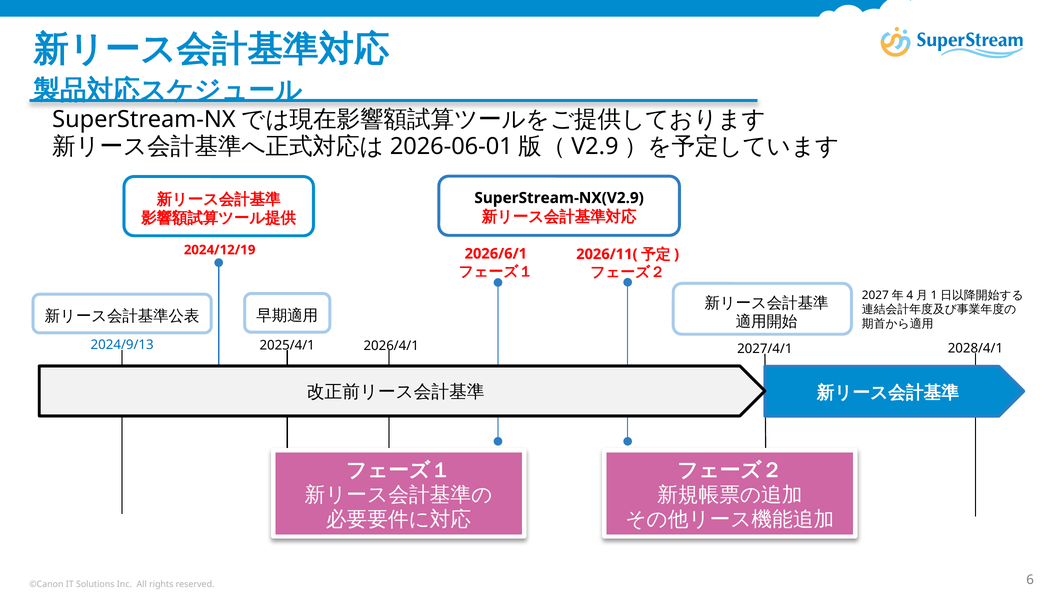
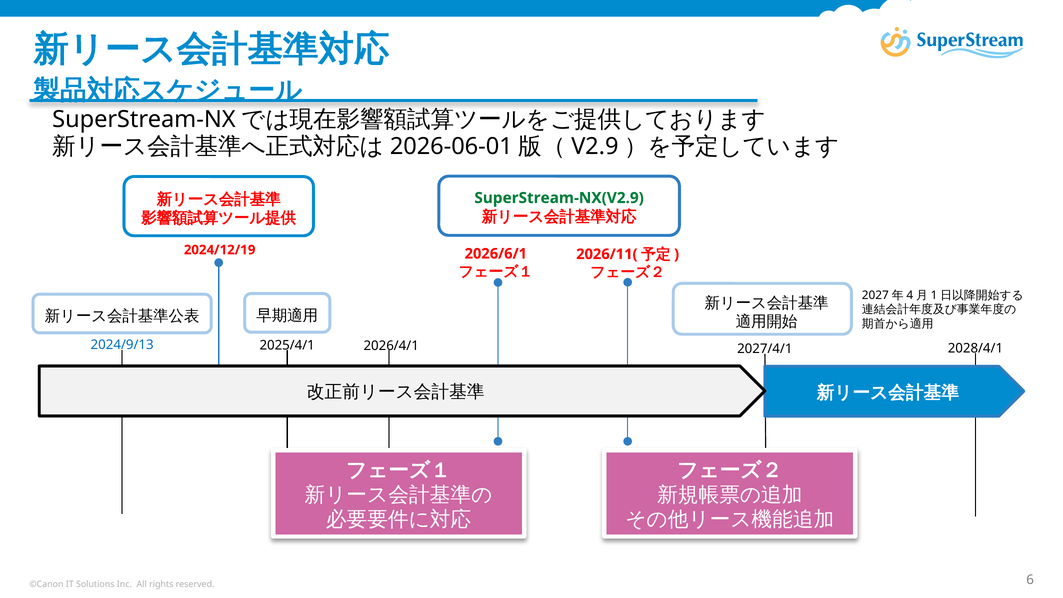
SuperStream-NX(V2.9 colour: black -> green (559, 198)
